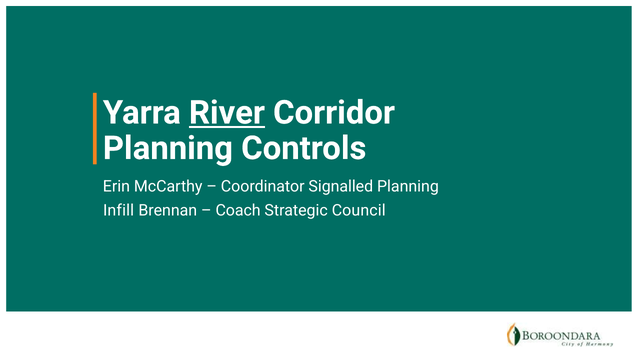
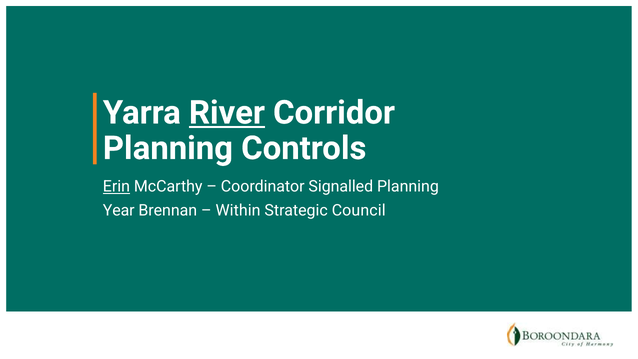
Erin underline: none -> present (116, 187)
Infill: Infill -> Year (119, 210)
Coach: Coach -> Within (238, 210)
